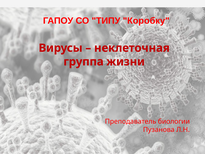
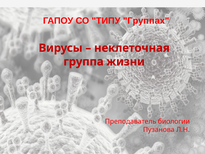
Коробку: Коробку -> Группах (146, 21)
